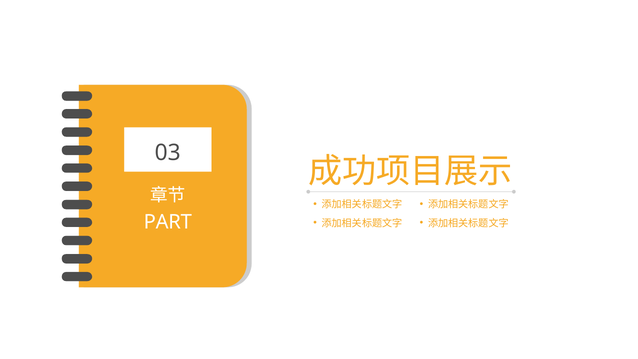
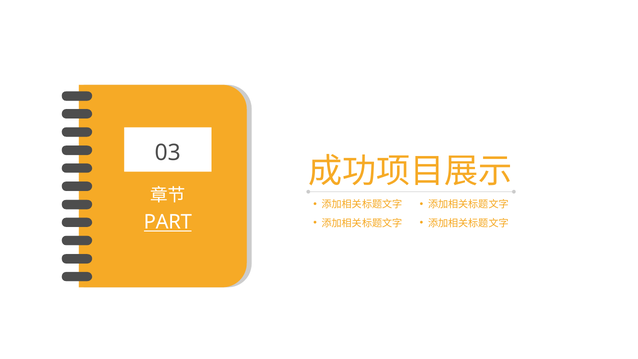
PART underline: none -> present (168, 222)
